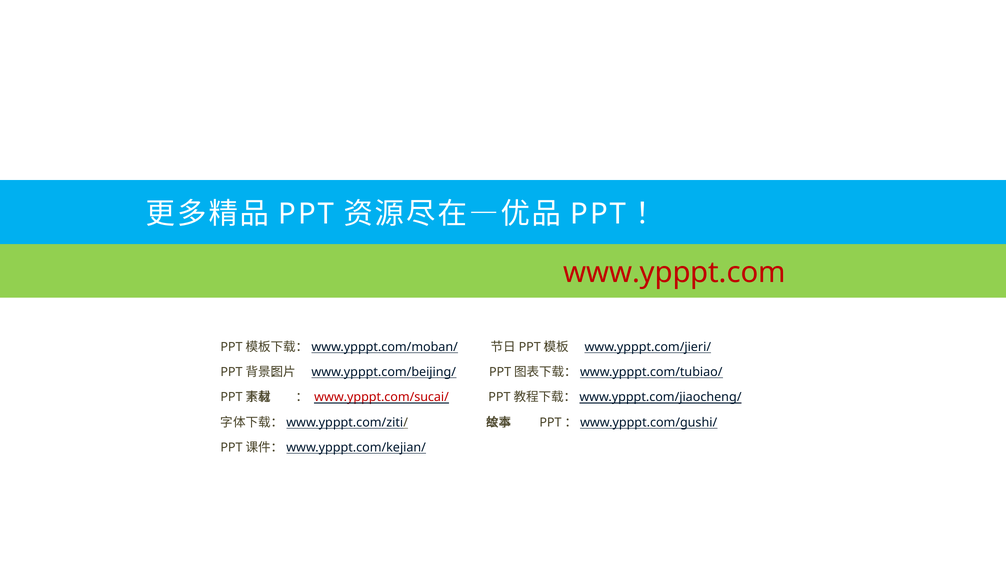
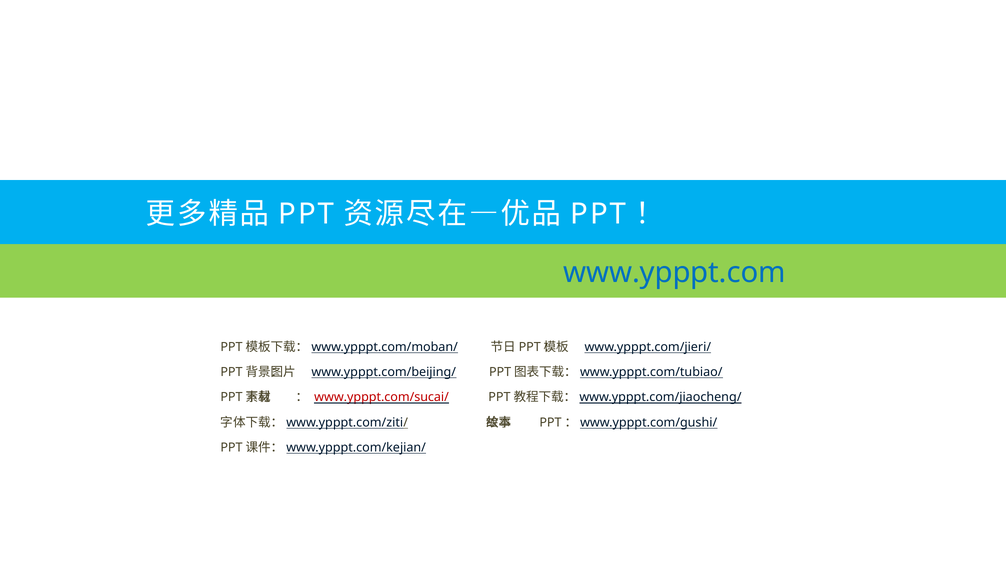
www.ypppt.com colour: red -> blue (674, 273)
